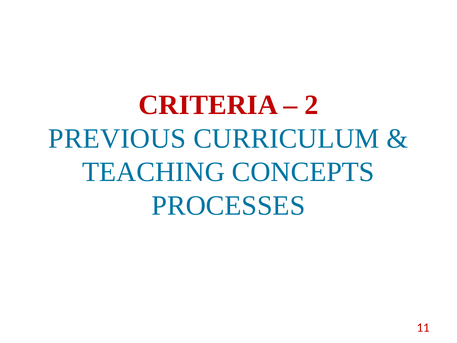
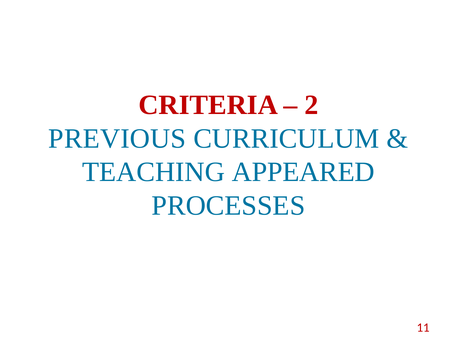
CONCEPTS: CONCEPTS -> APPEARED (303, 172)
